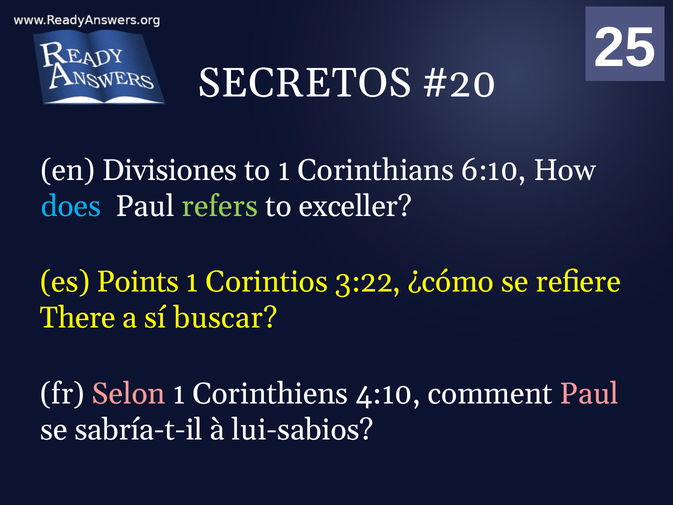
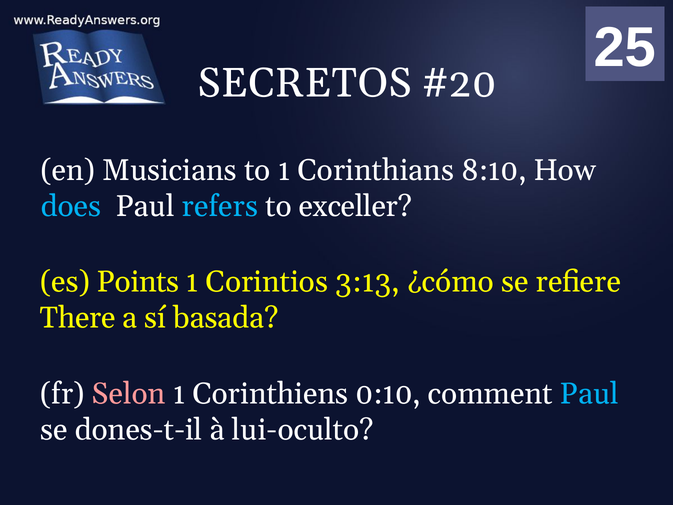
Divisiones: Divisiones -> Musicians (170, 170)
6:10: 6:10 -> 8:10 (494, 170)
refers colour: light green -> light blue (220, 206)
3:22: 3:22 -> 3:13 (368, 282)
buscar: buscar -> basada (226, 318)
4:10: 4:10 -> 0:10 (388, 394)
Paul colour: pink -> light blue (589, 394)
sabría-t-il: sabría-t-il -> dones-t-il (139, 429)
lui-sabios: lui-sabios -> lui-oculto (303, 429)
